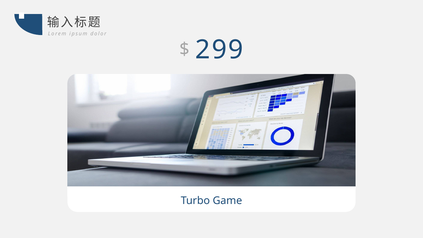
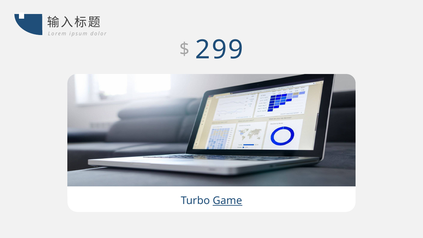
Game underline: none -> present (227, 201)
